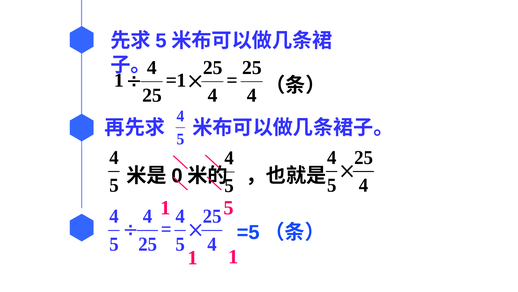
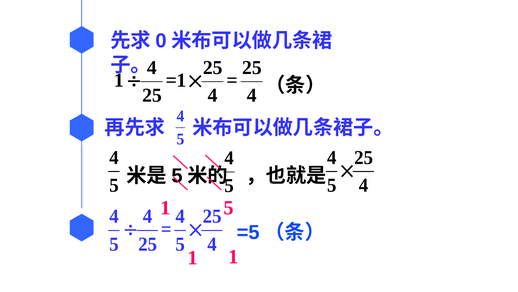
5: 5 -> 0 (161, 41)
0: 0 -> 5 (177, 175)
